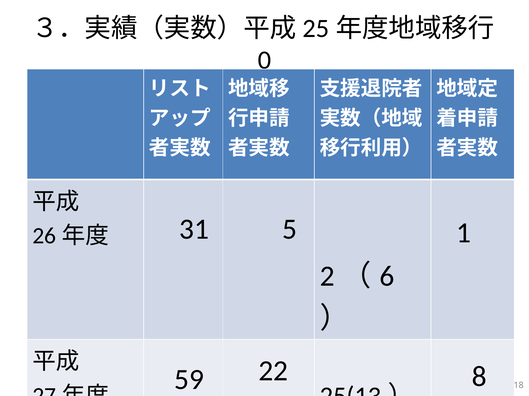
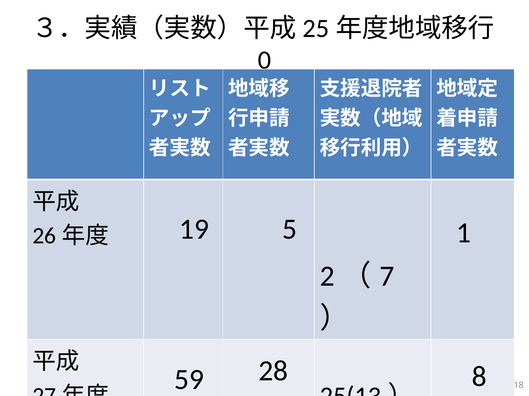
31: 31 -> 19 (194, 229)
6: 6 -> 7 (387, 277)
22: 22 -> 28 (273, 372)
